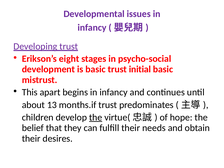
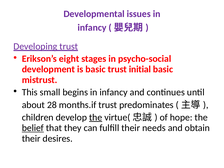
apart: apart -> small (50, 92)
13: 13 -> 28 (52, 105)
belief underline: none -> present (33, 128)
